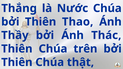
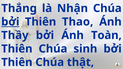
Nước: Nước -> Nhận (72, 8)
bởi underline: none -> present (10, 22)
Thác: Thác -> Toàn (106, 35)
trên: trên -> sinh (85, 49)
